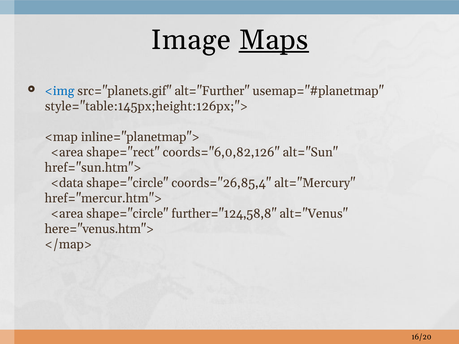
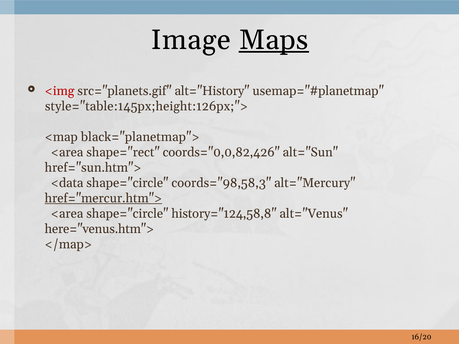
<img colour: blue -> red (60, 91)
alt="Further: alt="Further -> alt="History (212, 91)
inline="planetmap">: inline="planetmap"> -> black="planetmap"> (140, 137)
coords="6,0,82,126: coords="6,0,82,126 -> coords="0,0,82,426 (221, 152)
coords="26,85,4: coords="26,85,4 -> coords="98,58,3 (221, 183)
href="mercur.htm"> underline: none -> present (103, 198)
further="124,58,8: further="124,58,8 -> history="124,58,8 (224, 214)
